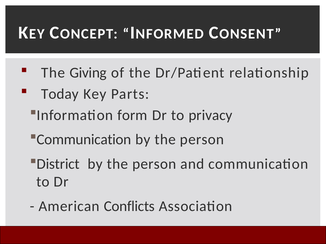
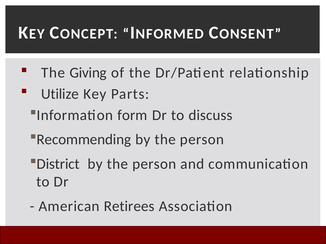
Today: Today -> Utilize (60, 94)
privacy: privacy -> discuss (210, 115)
Communication: Communication -> Recommending (84, 140)
Conflicts: Conflicts -> Retirees (129, 207)
